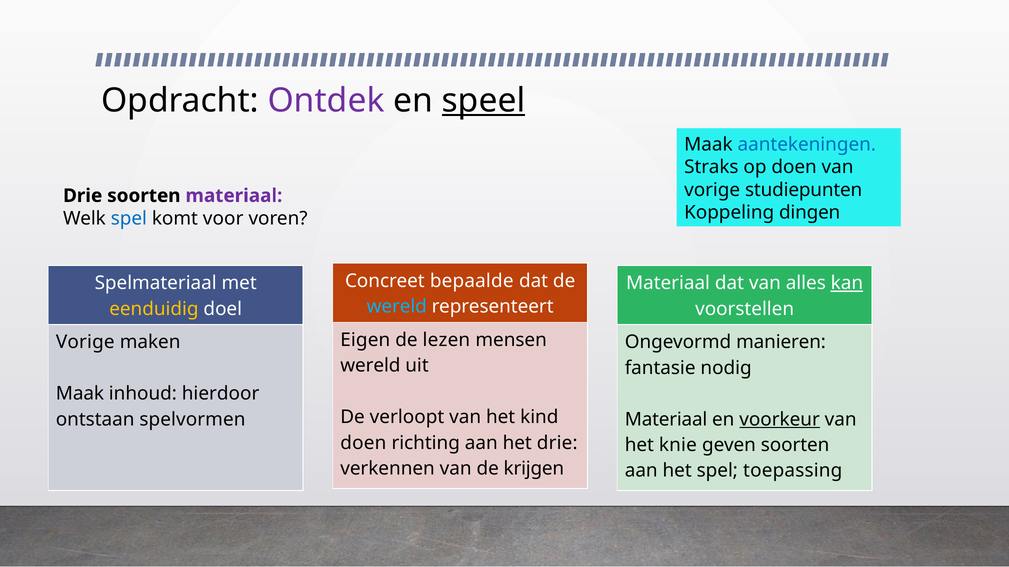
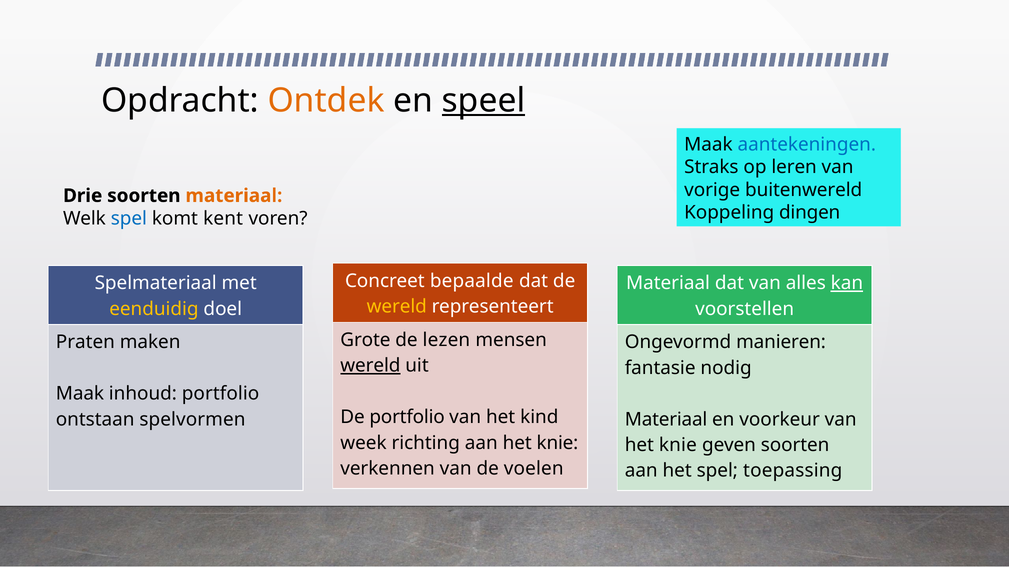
Ontdek colour: purple -> orange (326, 101)
op doen: doen -> leren (794, 167)
studiepunten: studiepunten -> buitenwereld (804, 190)
materiaal colour: purple -> orange (234, 196)
voor: voor -> kent (223, 219)
wereld colour: light blue -> yellow (397, 307)
Eigen: Eigen -> Grote (365, 340)
Vorige: Vorige -> Praten (85, 342)
wereld underline: none -> present (370, 366)
inhoud hierdoor: hierdoor -> portfolio (221, 394)
De verloopt: verloopt -> portfolio (407, 418)
voorkeur underline: present -> none (780, 420)
doen: doen -> week (363, 443)
aan het drie: drie -> knie (557, 443)
krijgen: krijgen -> voelen (534, 469)
